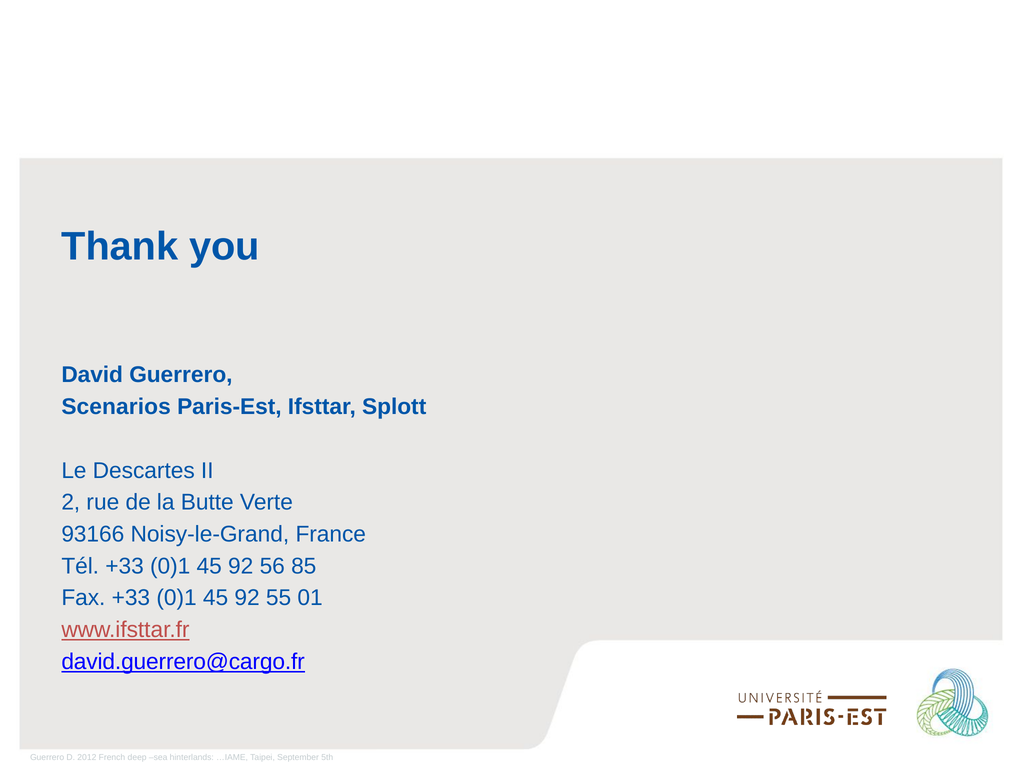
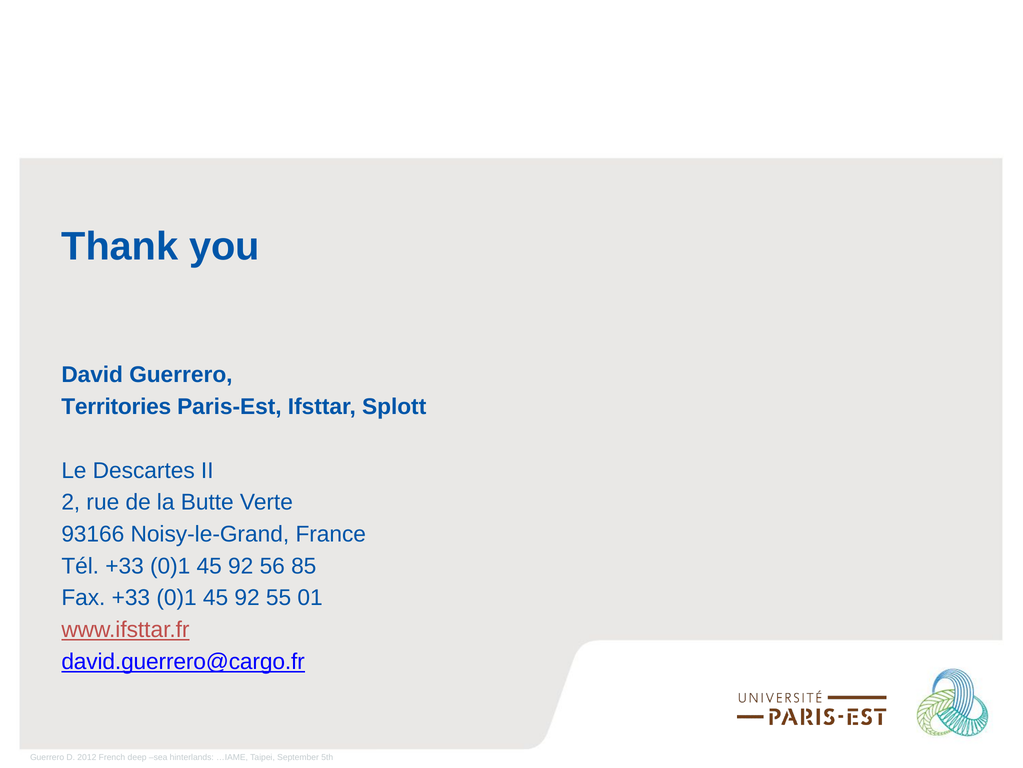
Scenarios: Scenarios -> Territories (116, 406)
